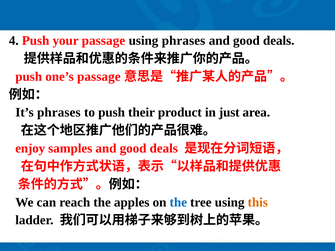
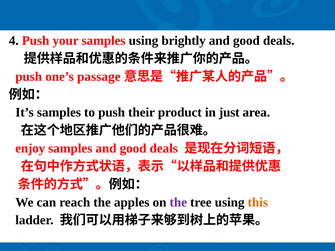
your passage: passage -> samples (104, 41)
using phrases: phrases -> brightly (184, 41)
It’s phrases: phrases -> samples (59, 113)
the colour: blue -> purple (178, 202)
